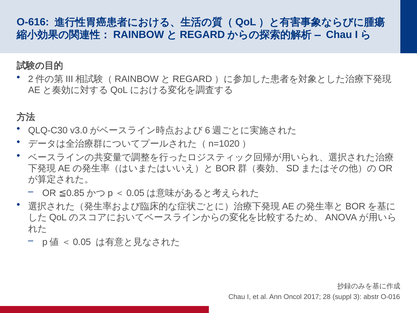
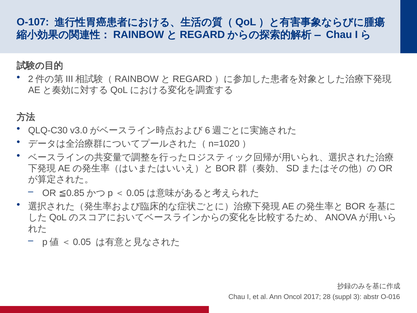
O-616: O-616 -> O-107 (33, 22)
